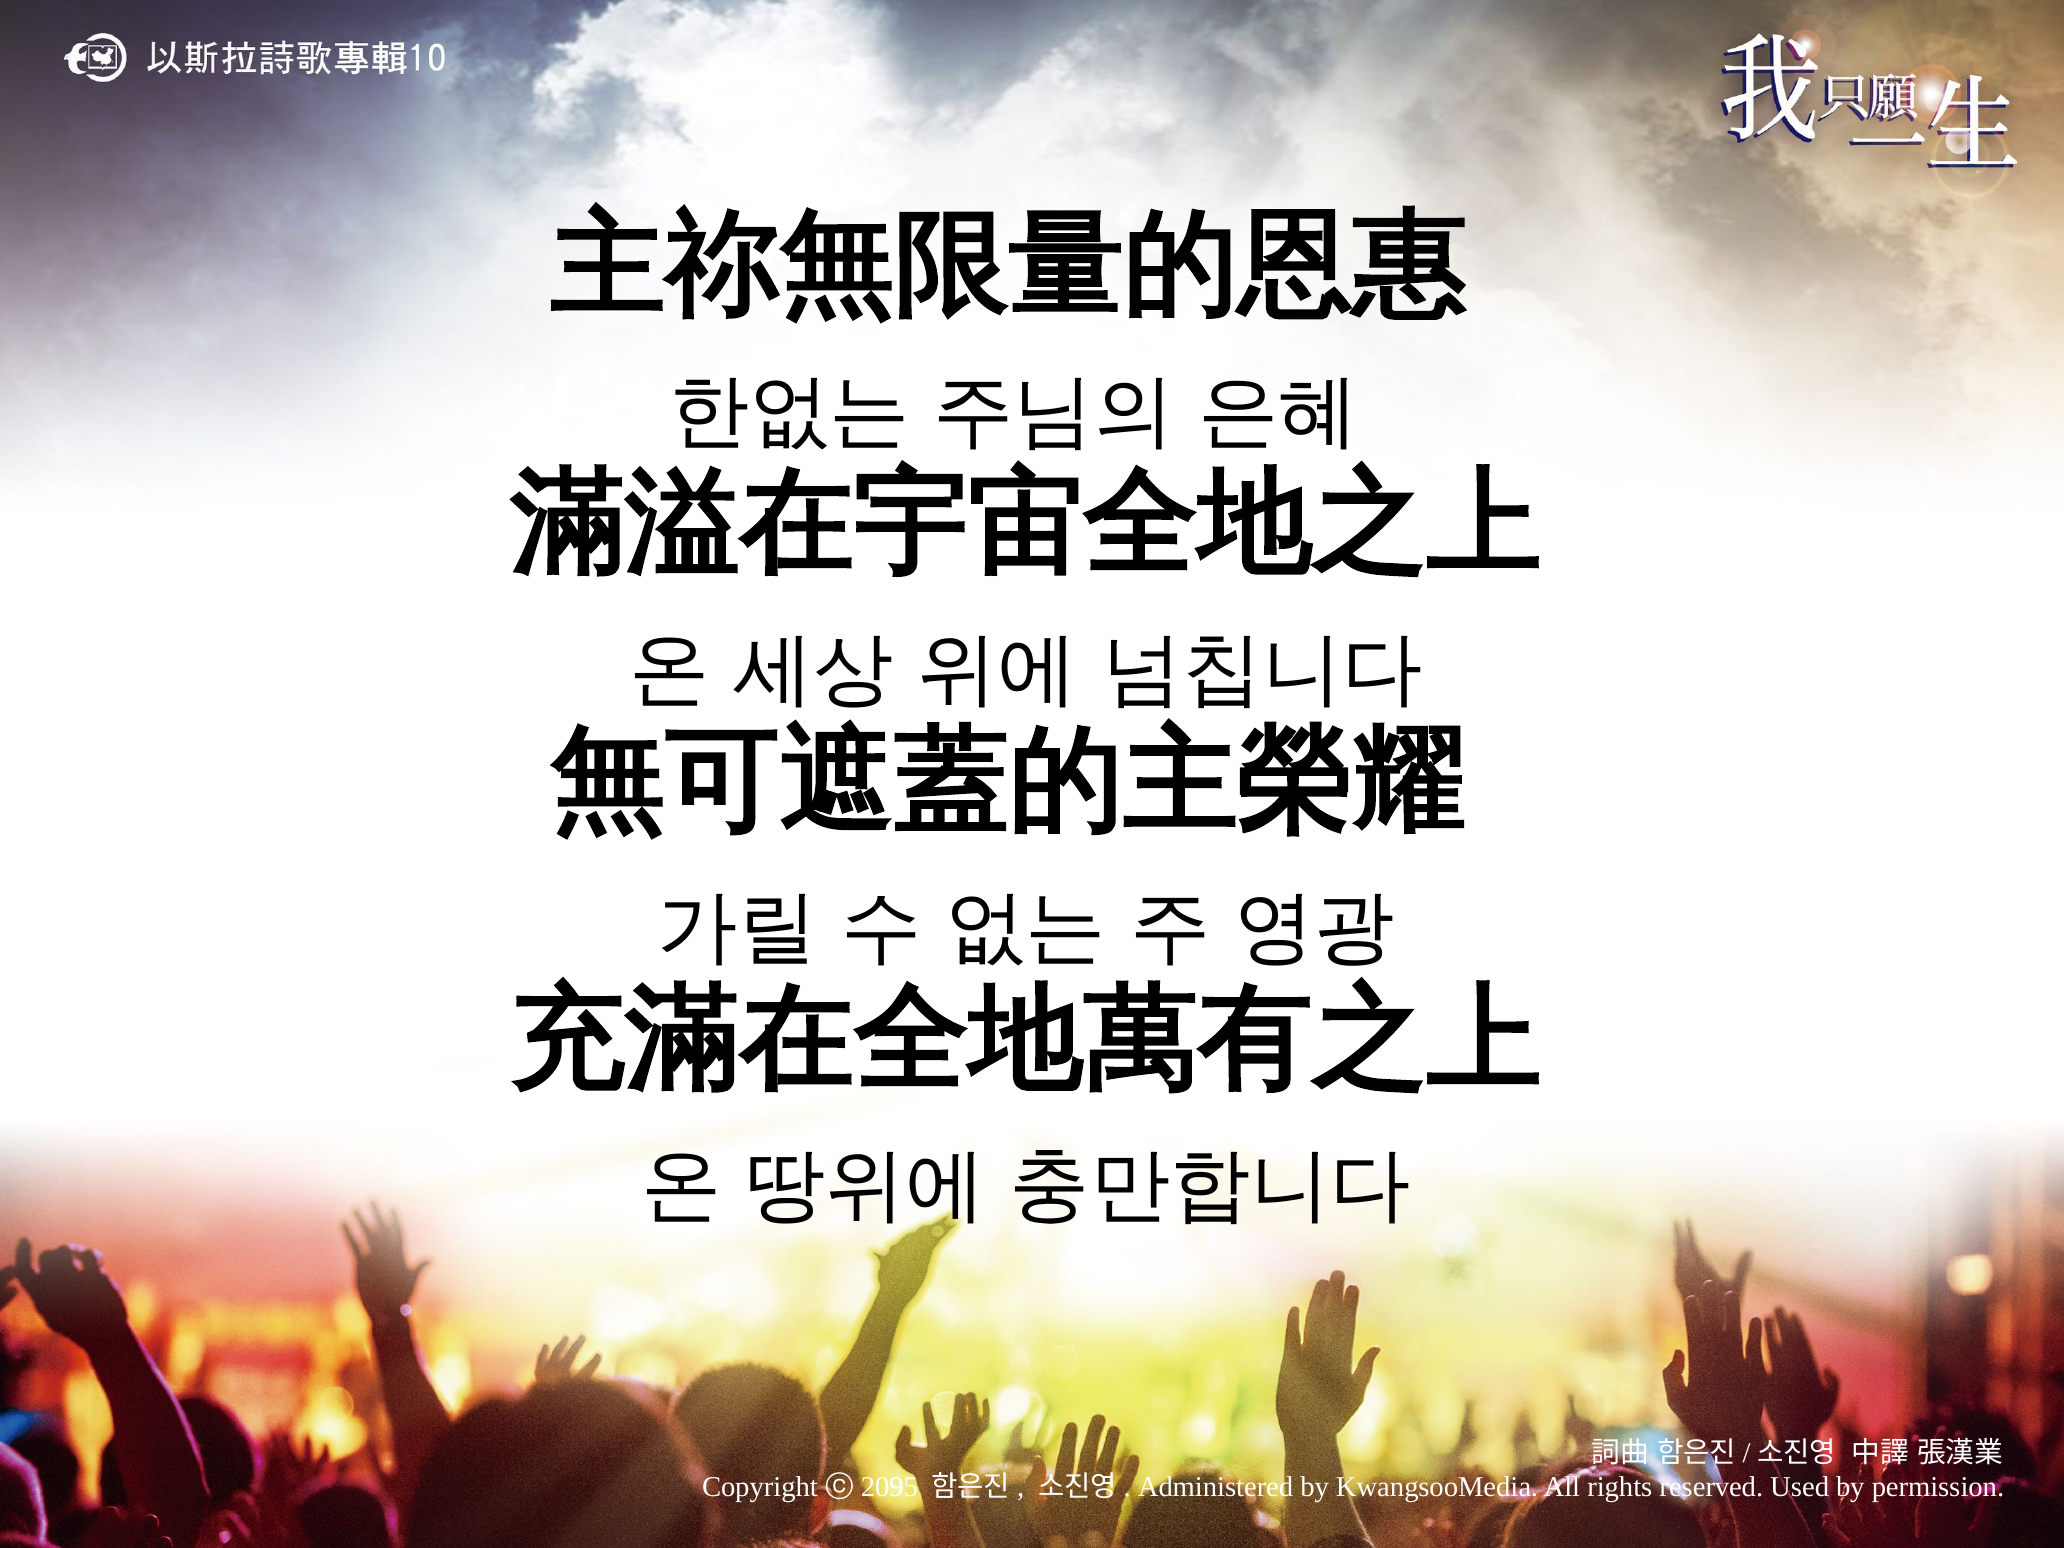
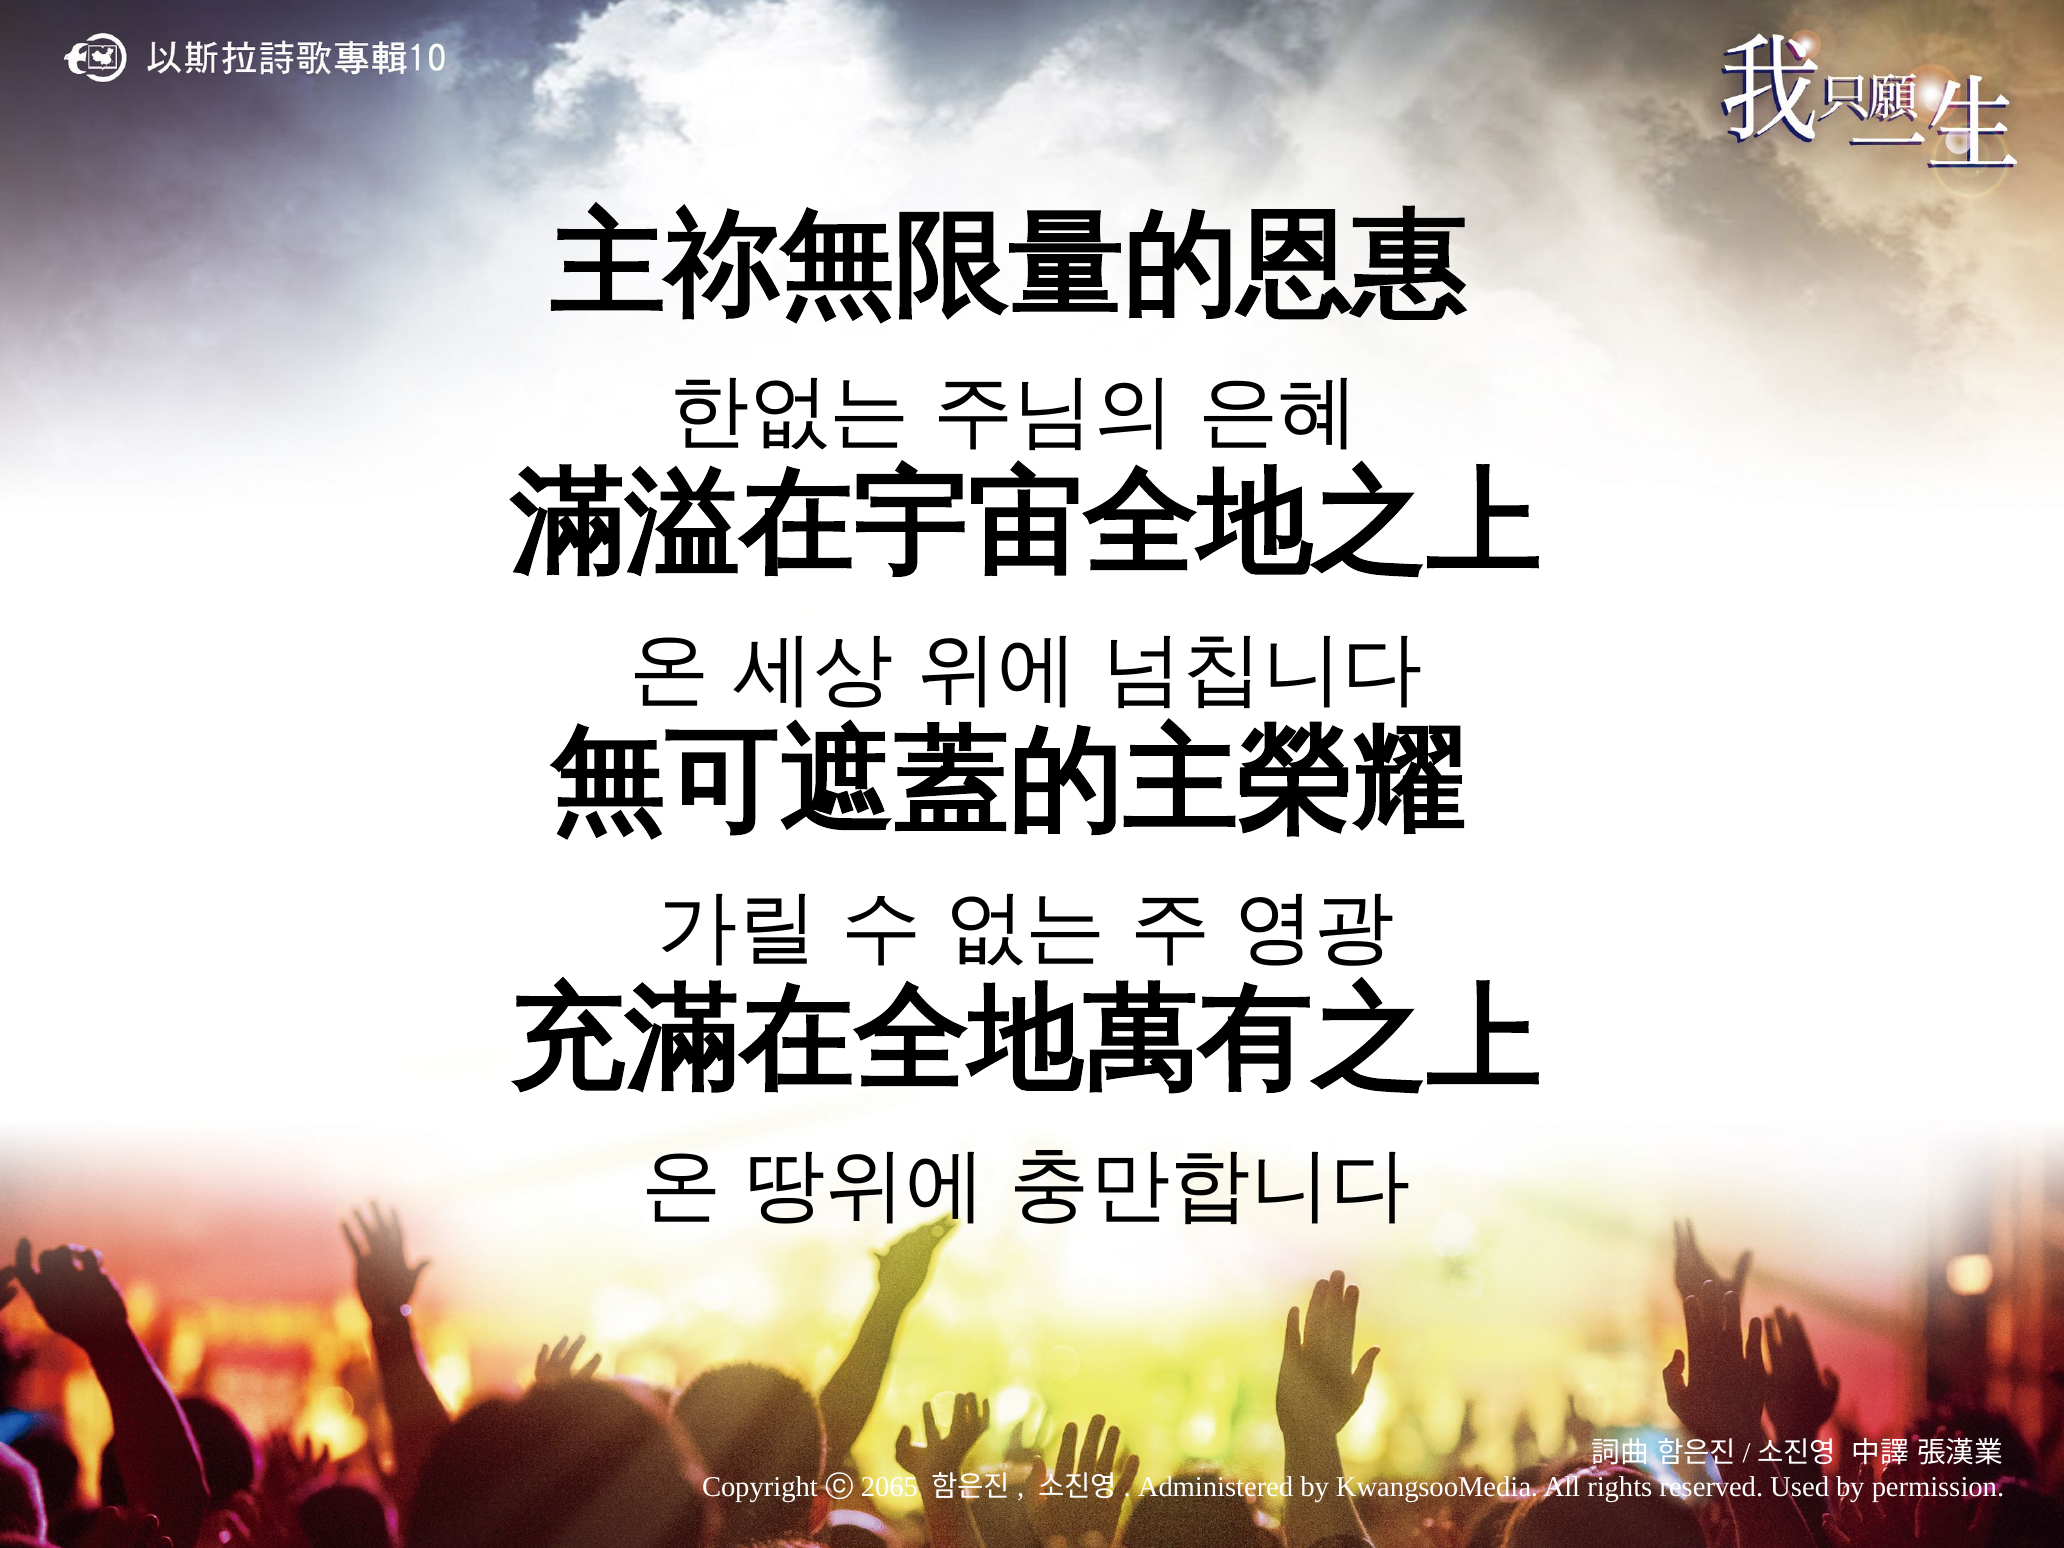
2095: 2095 -> 2065 (889, 1487)
